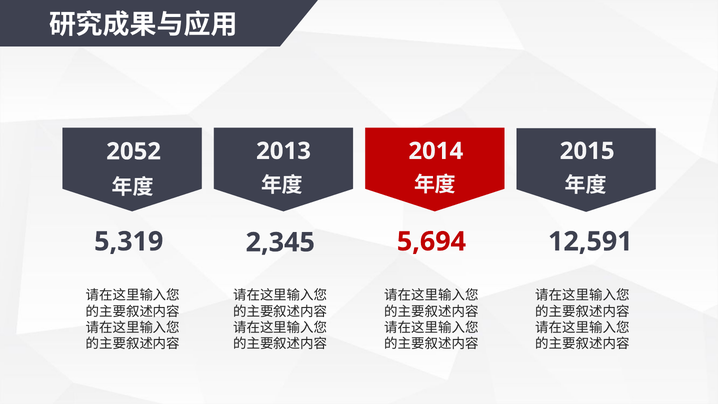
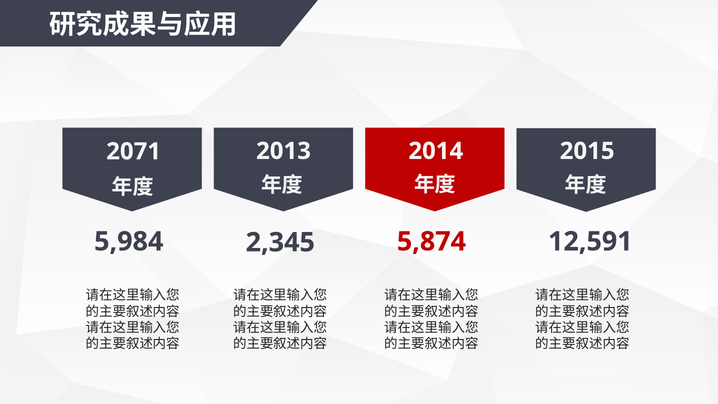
2052: 2052 -> 2071 (134, 151)
5,319: 5,319 -> 5,984 (129, 241)
5,694: 5,694 -> 5,874 (431, 241)
